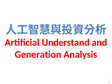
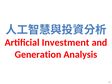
Understand: Understand -> Investment (66, 43)
